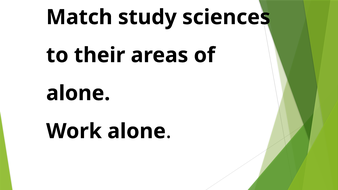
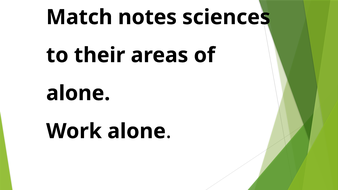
study: study -> notes (147, 17)
